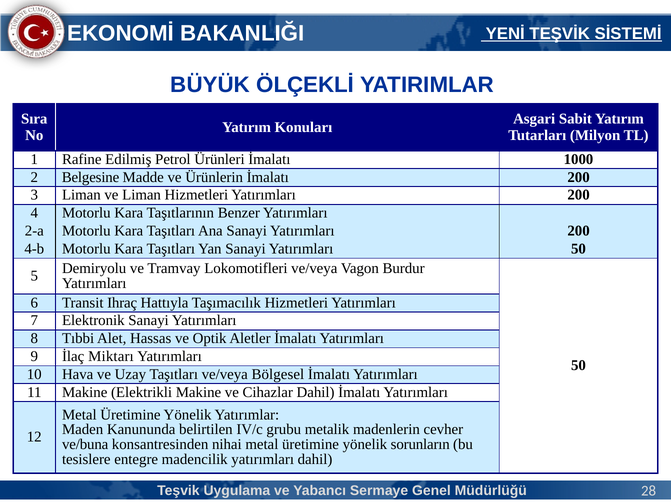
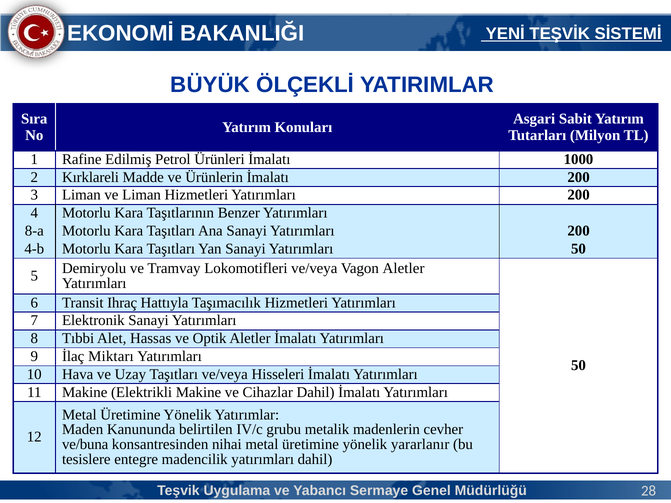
Belgesine: Belgesine -> Kırklareli (90, 177)
2-a: 2-a -> 8-a (34, 231)
Vagon Burdur: Burdur -> Aletler (404, 268)
Bölgesel: Bölgesel -> Hisseleri (278, 374)
sorunların: sorunların -> yararlanır (420, 445)
